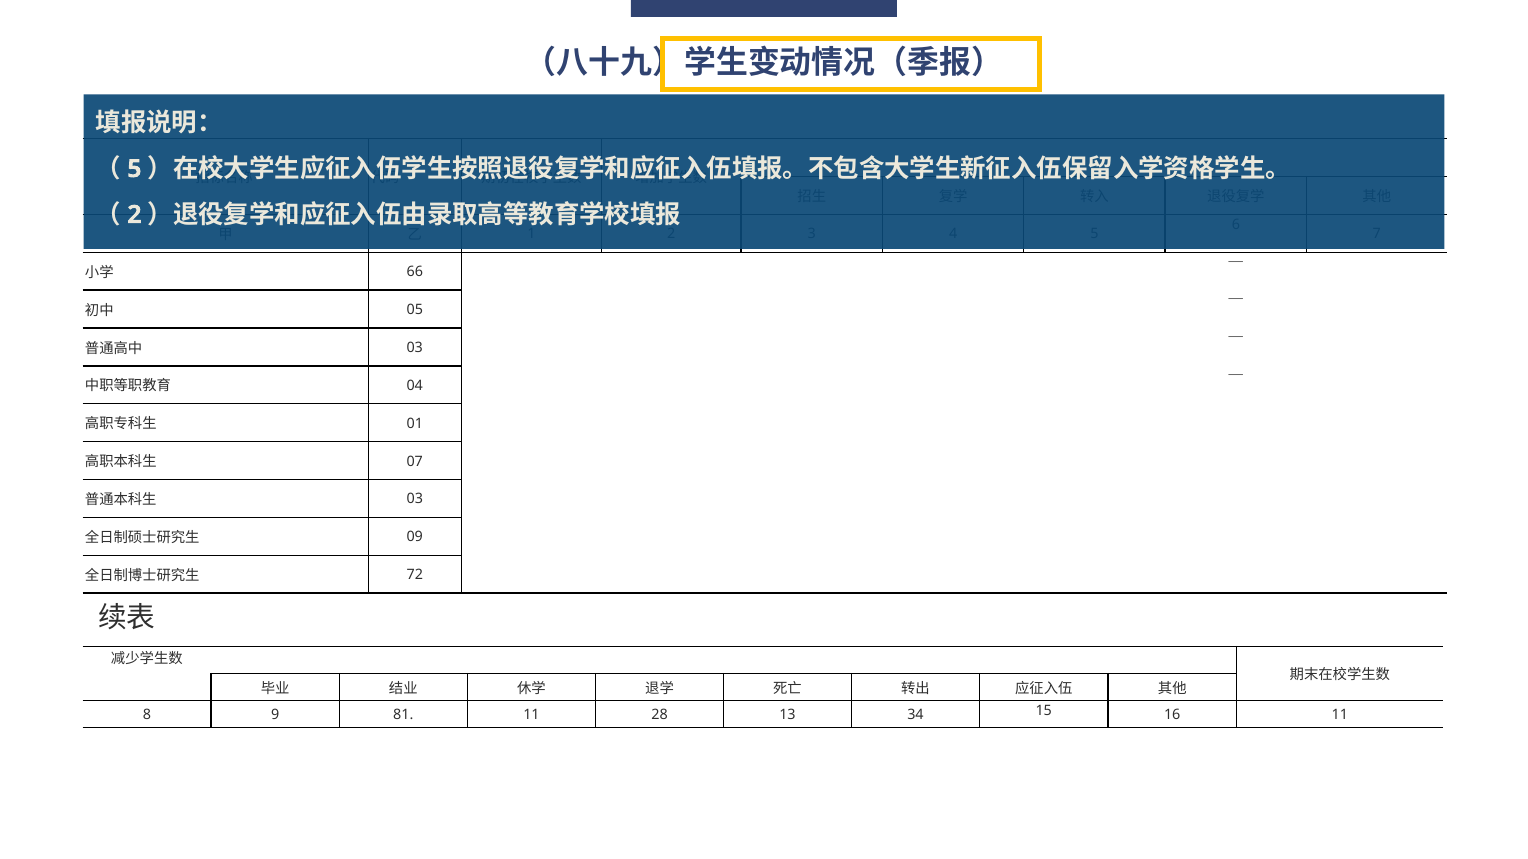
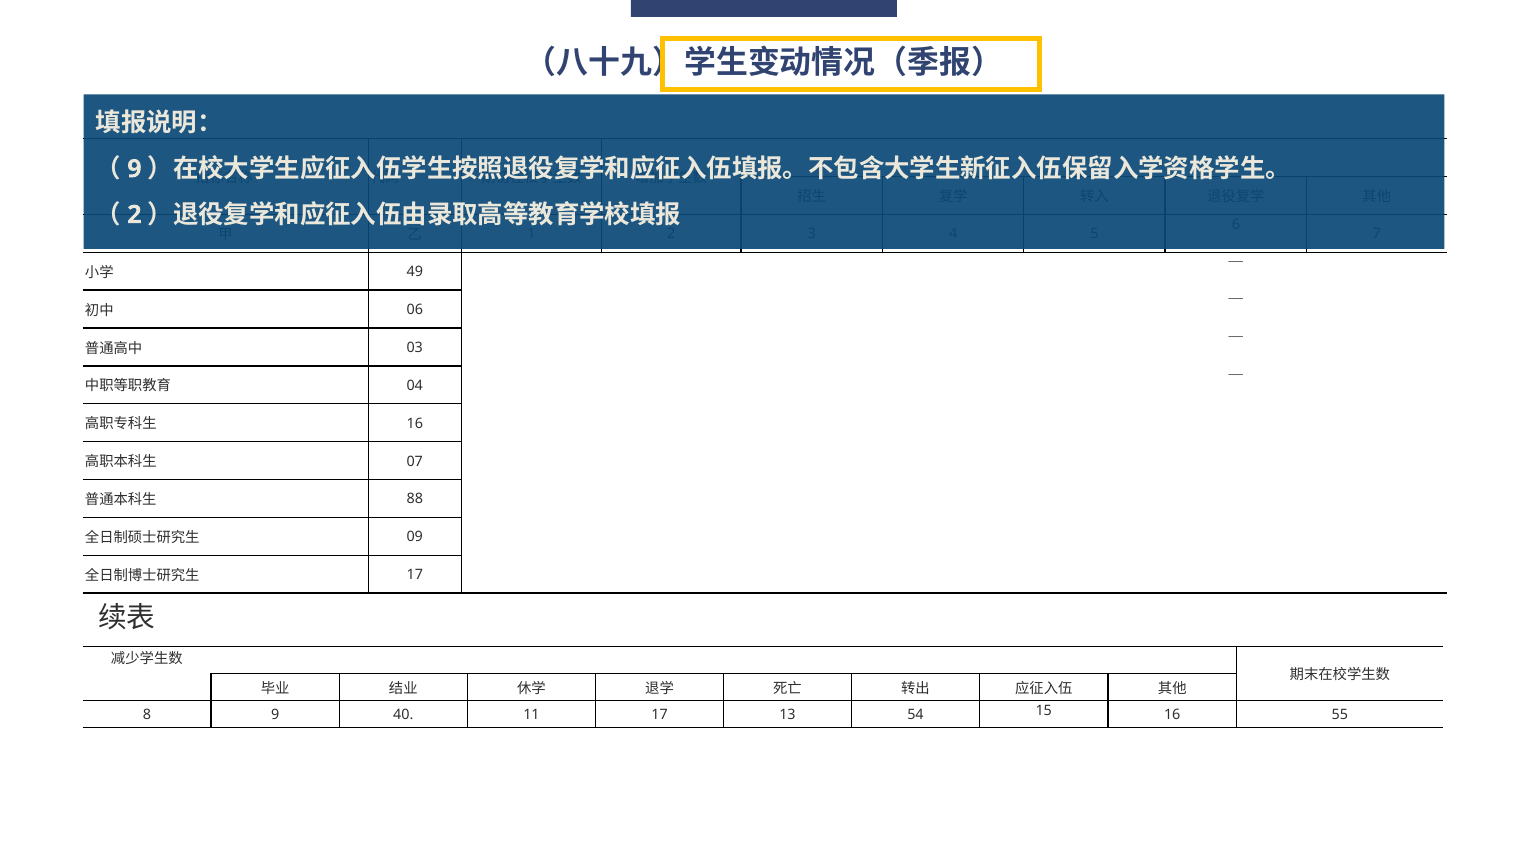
5: 5 -> 9 (134, 169)
66: 66 -> 49 (415, 272)
05: 05 -> 06 (415, 310)
01: 01 -> 16 (415, 424)
03: 03 -> 88 (415, 500)
72: 72 -> 17 (415, 575)
81: 81 -> 40 (403, 715)
11 28: 28 -> 17 (660, 715)
34: 34 -> 54 (916, 715)
16 11: 11 -> 55 (1340, 715)
